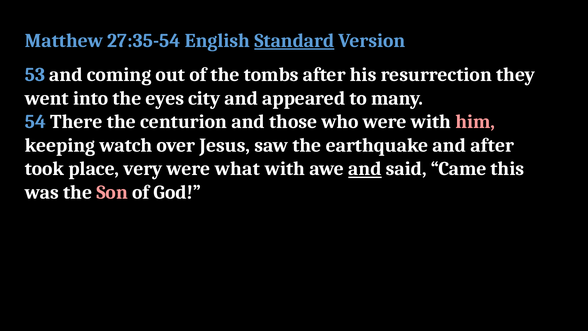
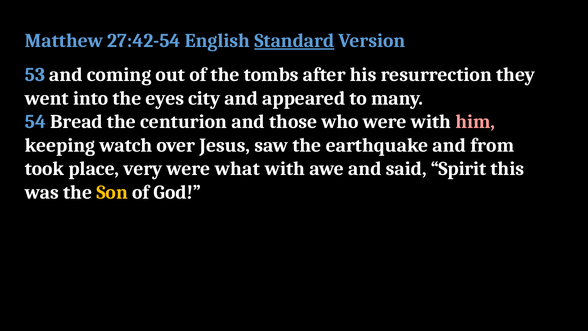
27:35-54: 27:35-54 -> 27:42-54 (144, 41)
There: There -> Bread (76, 122)
and after: after -> from (492, 145)
and underline: present -> none (365, 169)
Came: Came -> Spirit (459, 169)
Son colour: pink -> yellow (112, 192)
